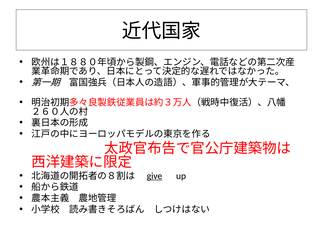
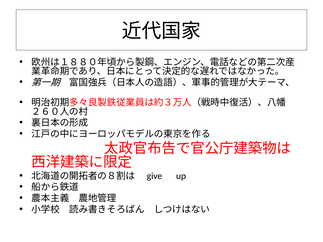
give underline: present -> none (155, 176)
